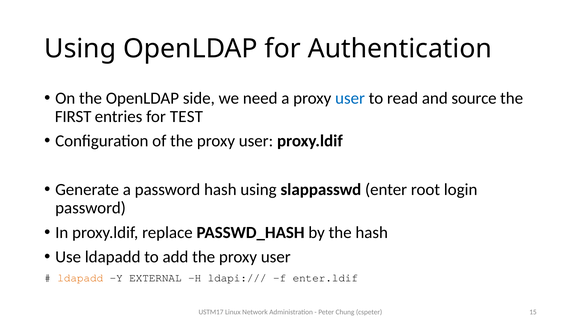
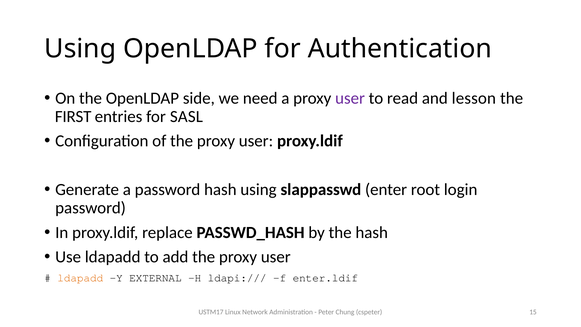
user colour: blue -> purple (350, 98)
source: source -> lesson (474, 98)
TEST: TEST -> SASL (186, 117)
